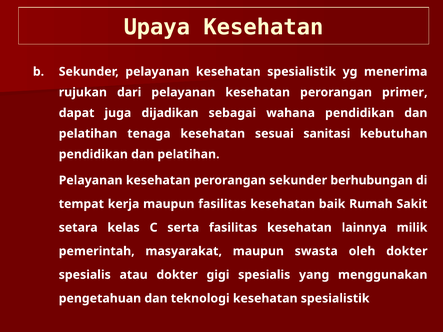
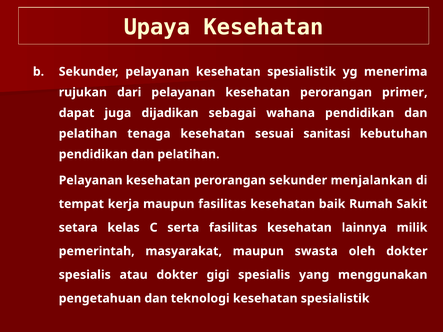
berhubungan: berhubungan -> menjalankan (371, 180)
